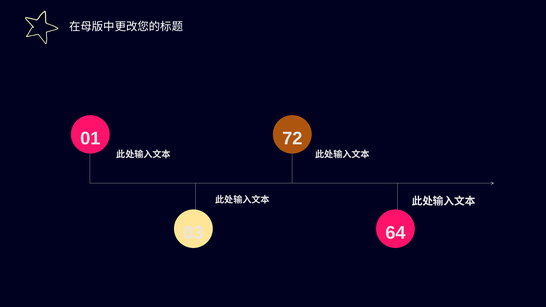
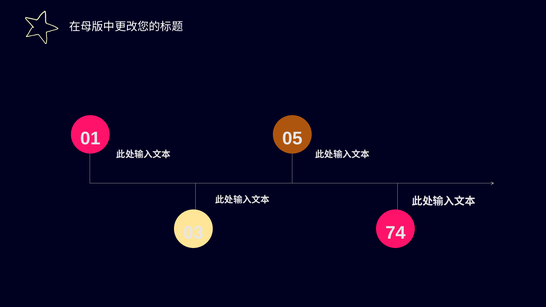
72: 72 -> 05 (292, 138)
64: 64 -> 74 (395, 233)
